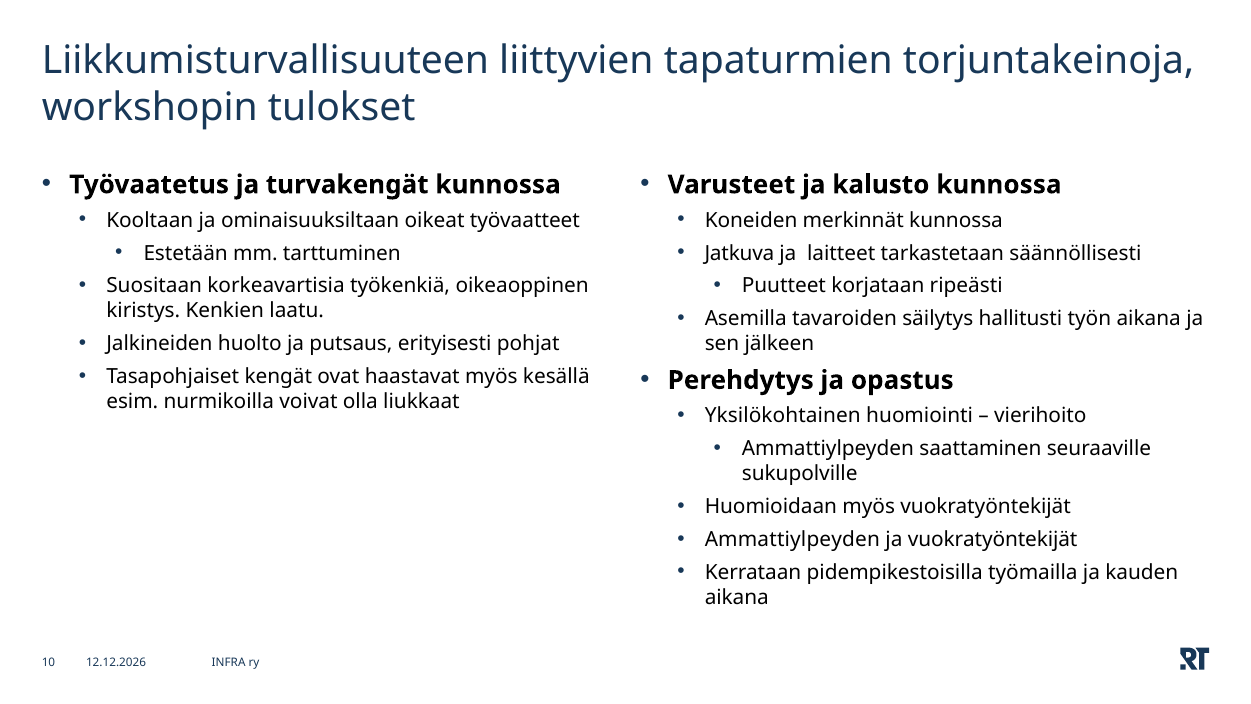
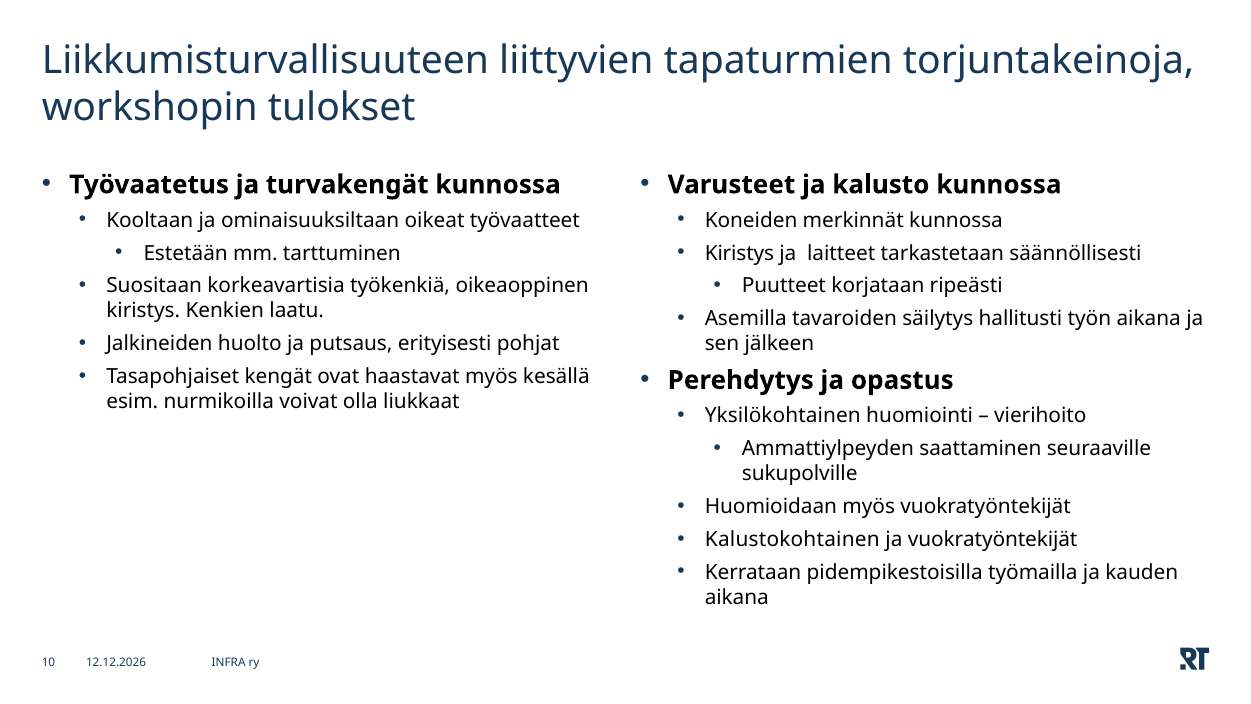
Jatkuva: Jatkuva -> Kiristys (739, 253)
Ammattiylpeyden: Ammattiylpeyden -> Kalustokohtainen (792, 539)
